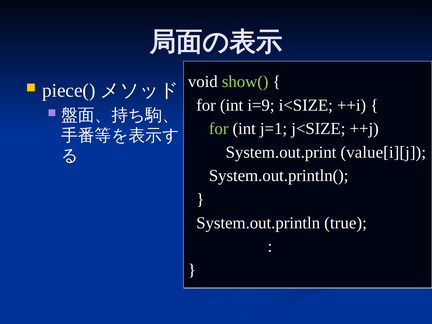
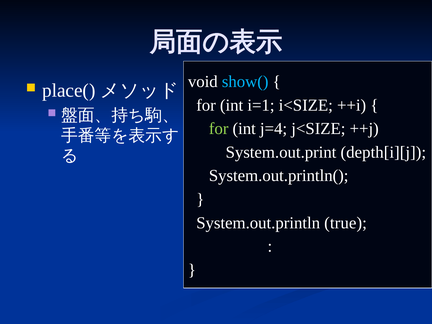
show( colour: light green -> light blue (245, 82)
piece(: piece( -> place( (69, 91)
i=9: i=9 -> i=1 (261, 105)
j=1: j=1 -> j=4 (274, 129)
value[i][j: value[i][j -> depth[i][j (383, 152)
